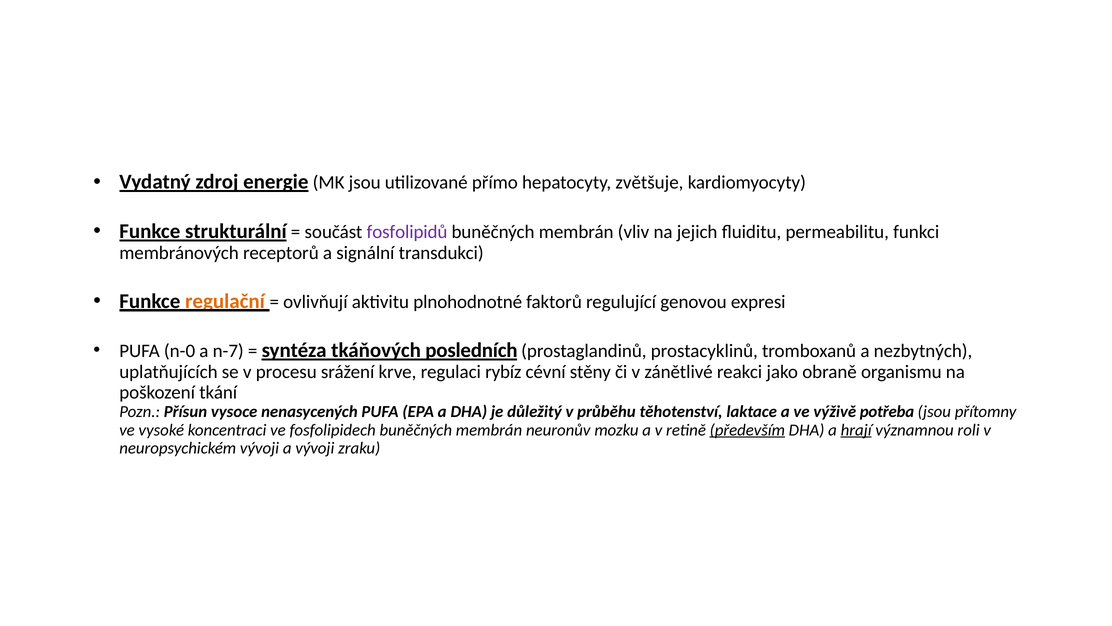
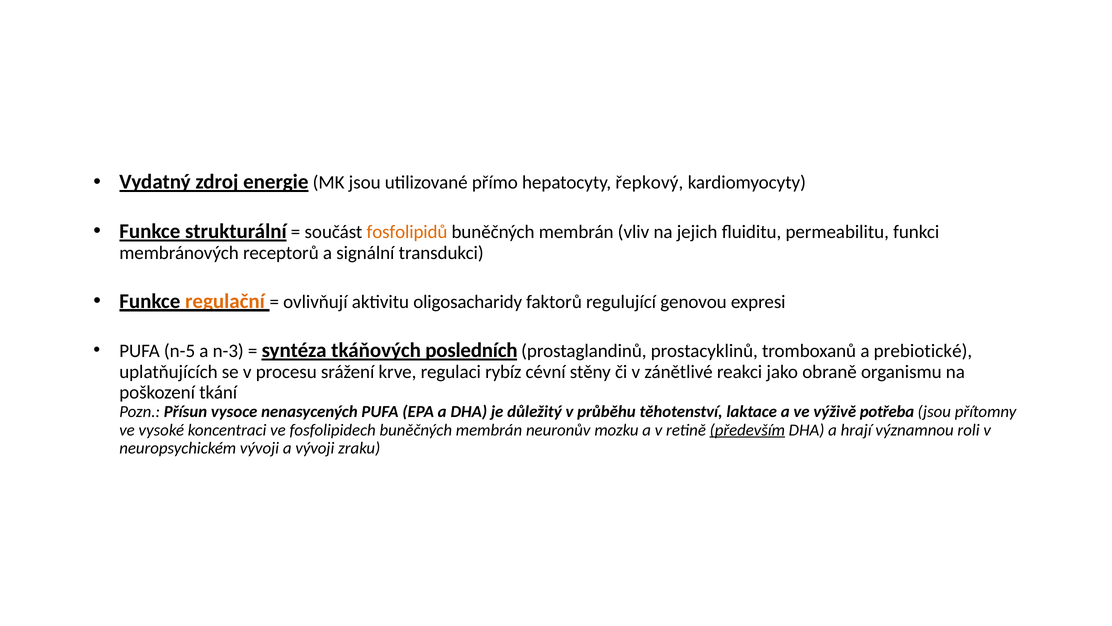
zvětšuje: zvětšuje -> řepkový (649, 183)
fosfolipidů colour: purple -> orange (407, 232)
plnohodnotné: plnohodnotné -> oligosacharidy (468, 302)
n-0: n-0 -> n-5 (180, 351)
n-7: n-7 -> n-3 (228, 351)
nezbytných: nezbytných -> prebiotické (923, 351)
hrají underline: present -> none (856, 430)
